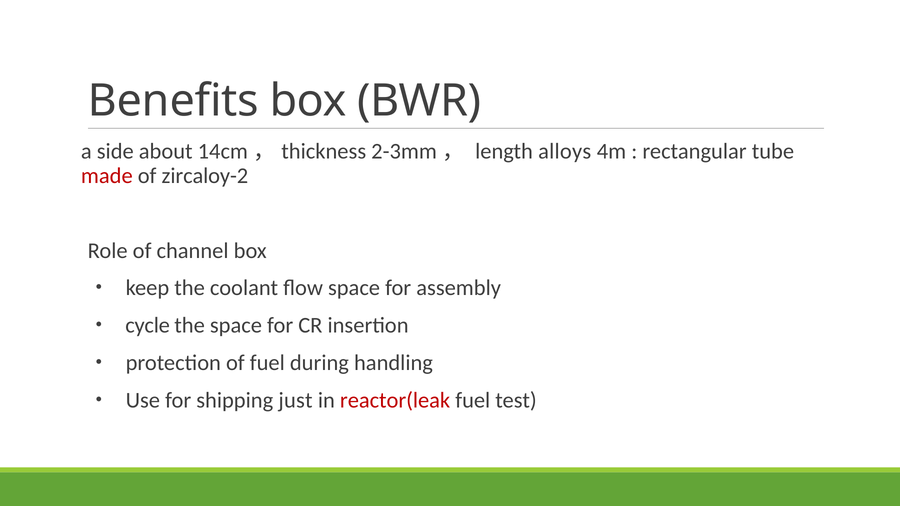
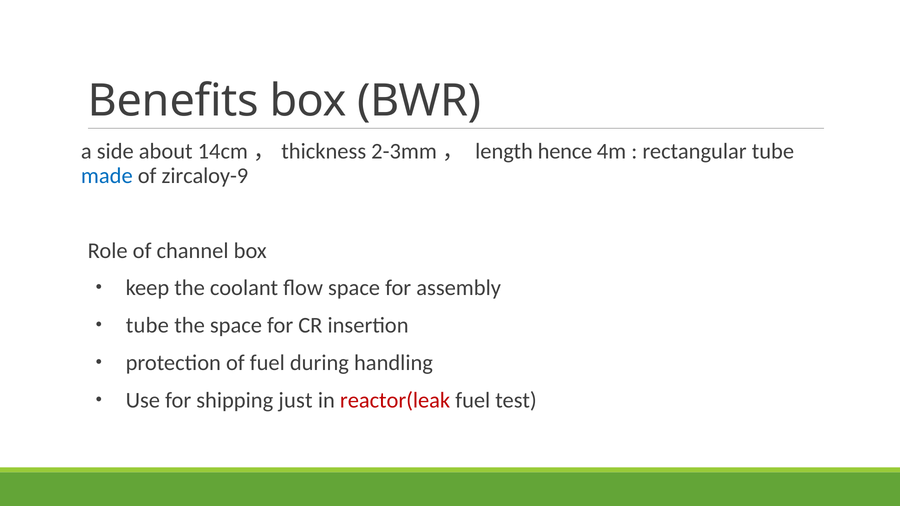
alloys: alloys -> hence (565, 152)
made colour: red -> blue (107, 176)
zircaloy-2: zircaloy-2 -> zircaloy-9 (205, 176)
cycle: cycle -> tube (147, 326)
